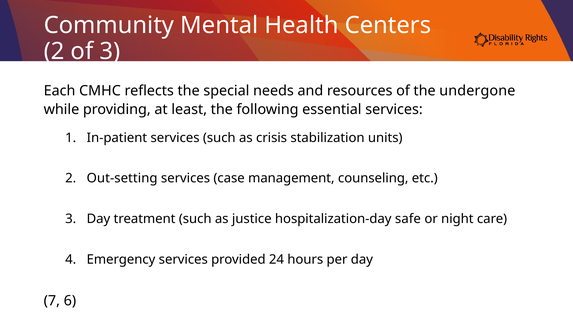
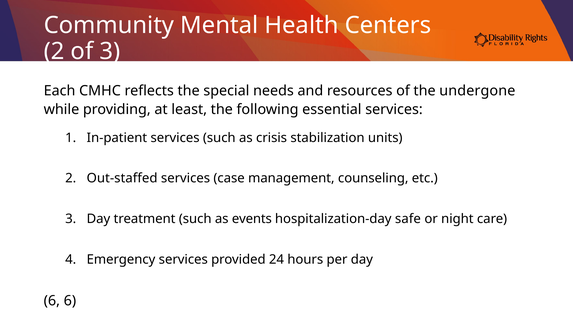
Out-setting: Out-setting -> Out-staffed (122, 178)
justice: justice -> events (252, 219)
7: 7 -> 6 (52, 301)
